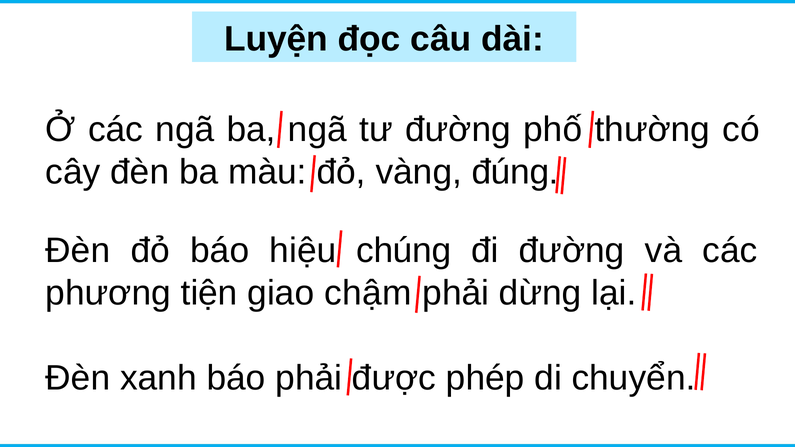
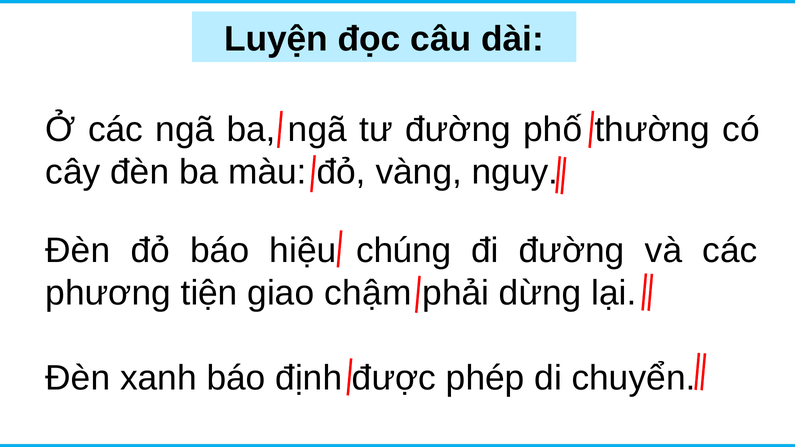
đúng: đúng -> nguy (515, 172)
báo phải: phải -> định (309, 378)
